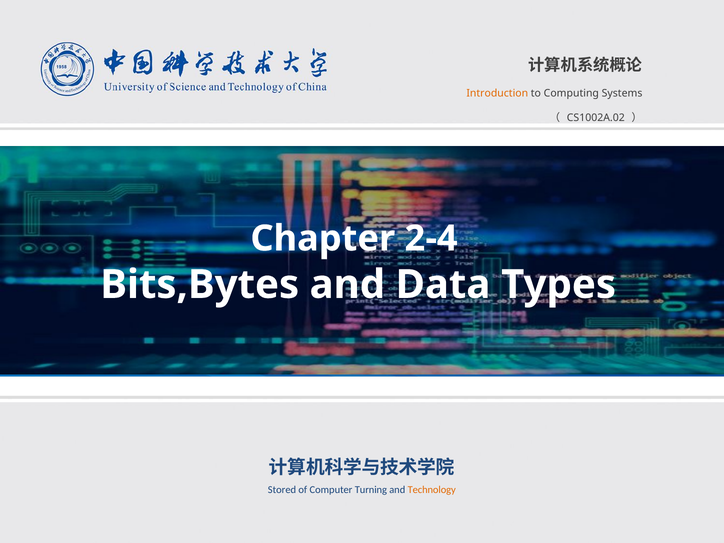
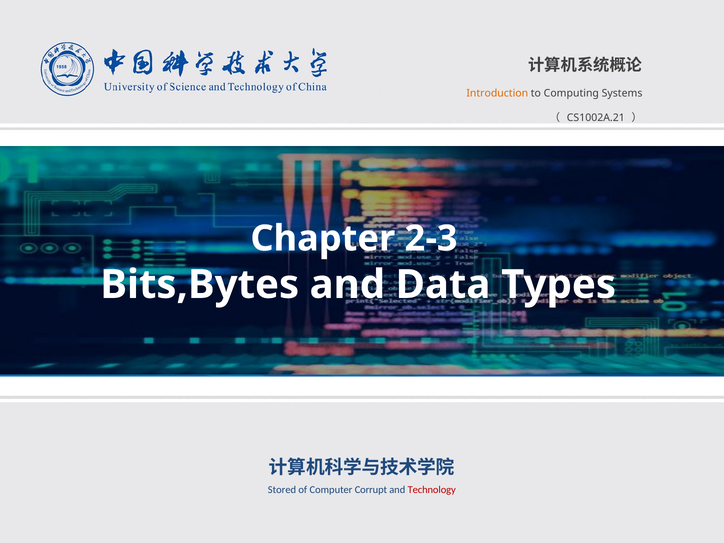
CS1002A.02: CS1002A.02 -> CS1002A.21 (596, 118)
2-4: 2-4 -> 2-3 (431, 239)
Turning: Turning -> Corrupt (371, 490)
Technology colour: orange -> red (432, 490)
